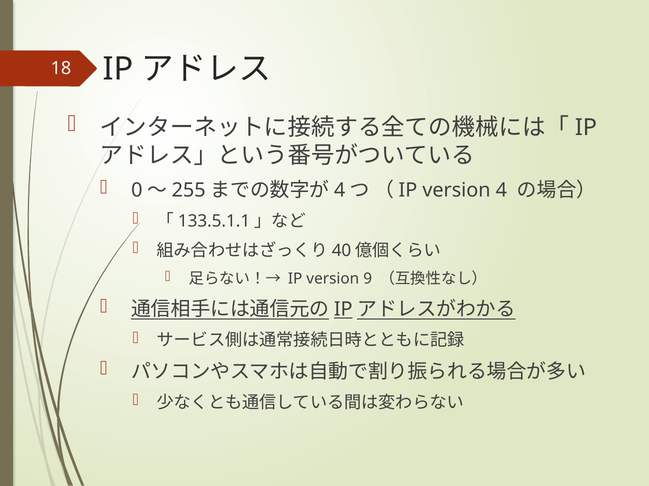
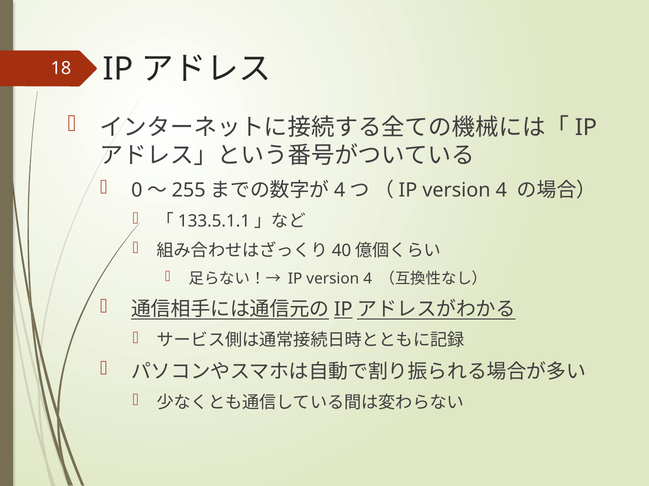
9: 9 -> 4 (368, 279)
